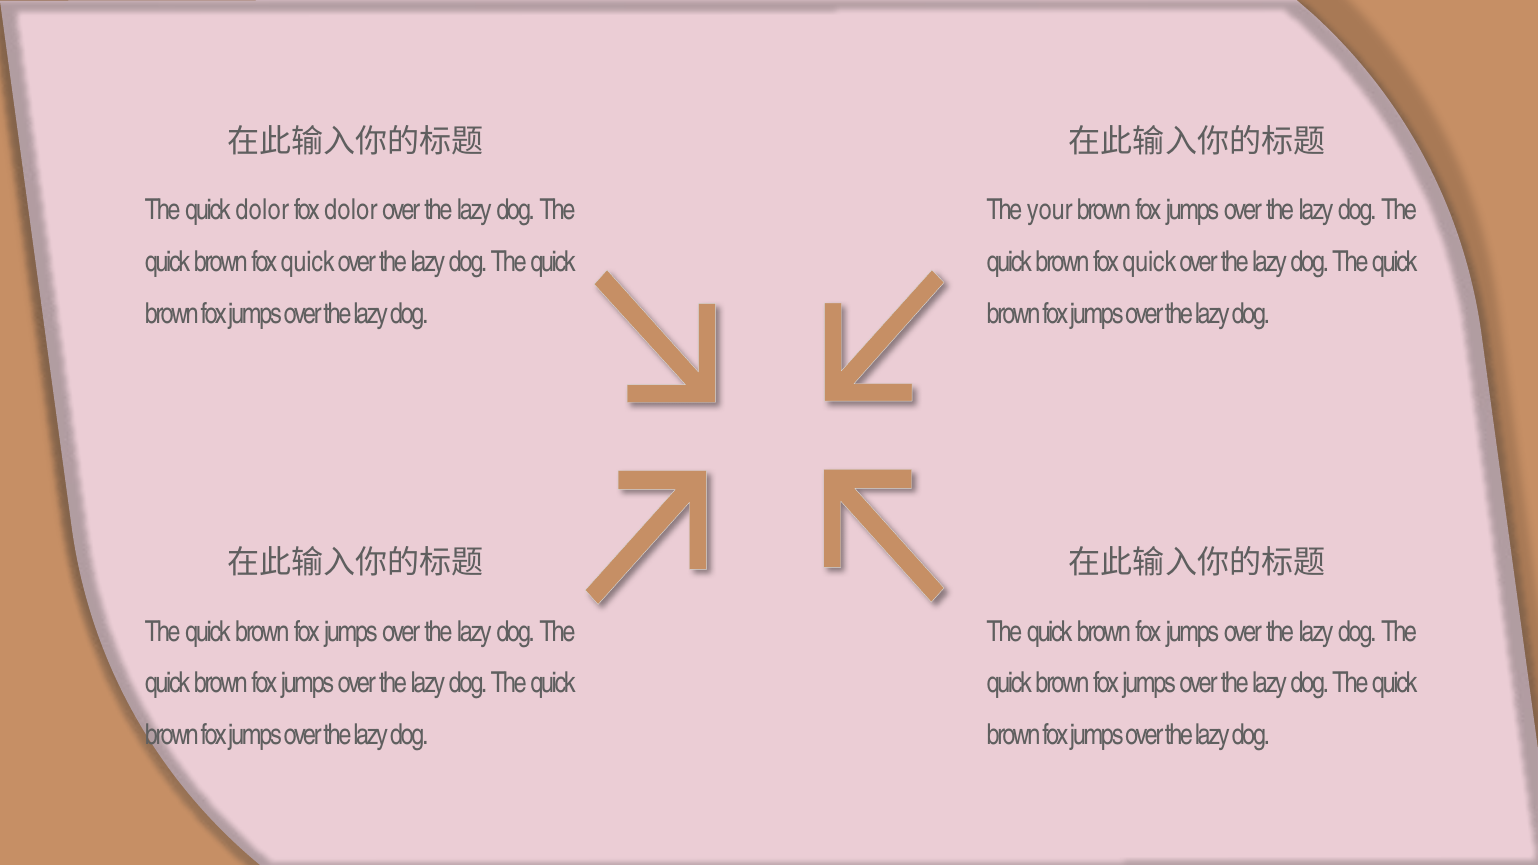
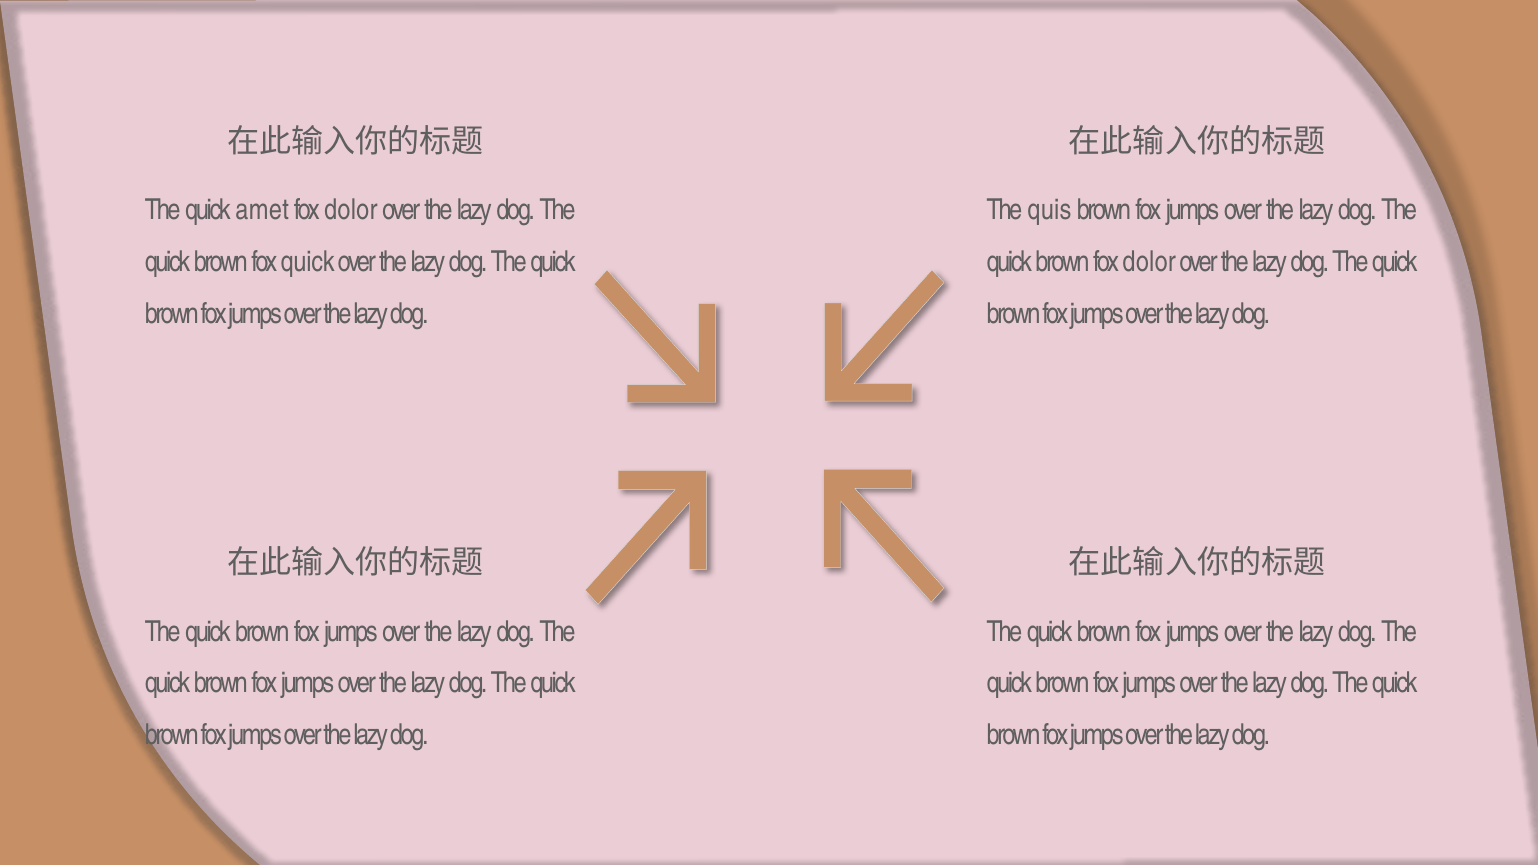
quick dolor: dolor -> amet (262, 210)
your: your -> quis (1049, 210)
quick: quick -> dolor (1149, 262)
